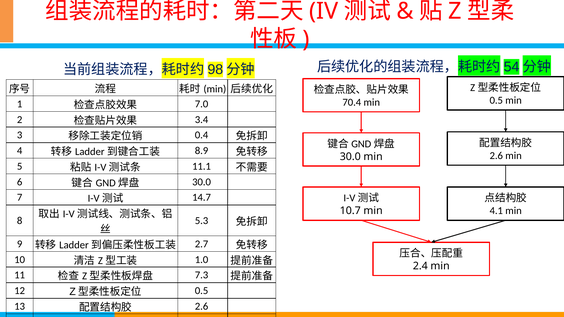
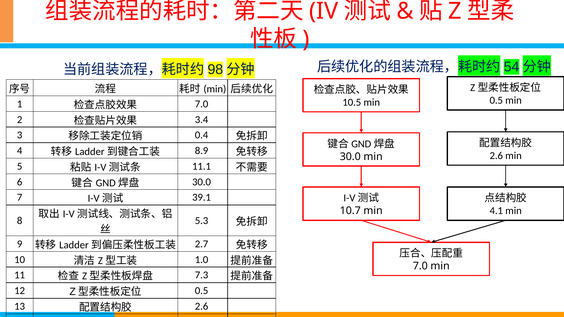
70.4: 70.4 -> 10.5 (352, 102)
14.7: 14.7 -> 39.1 (202, 198)
2.4: 2.4 -> 7.0 (420, 266)
